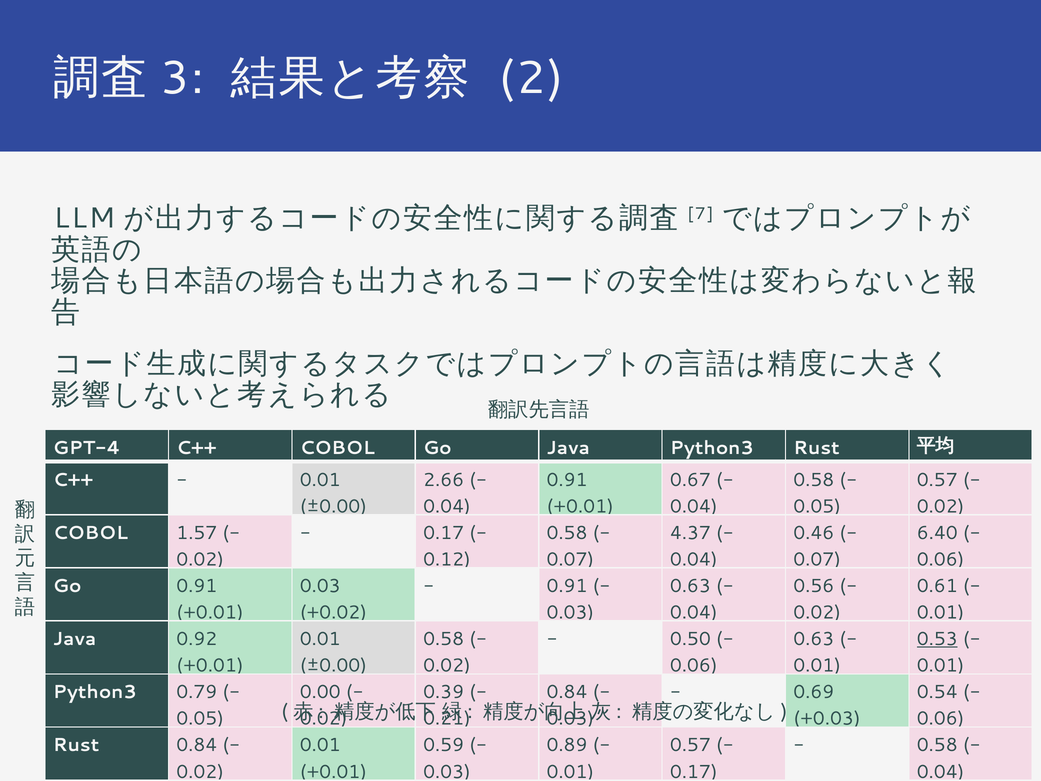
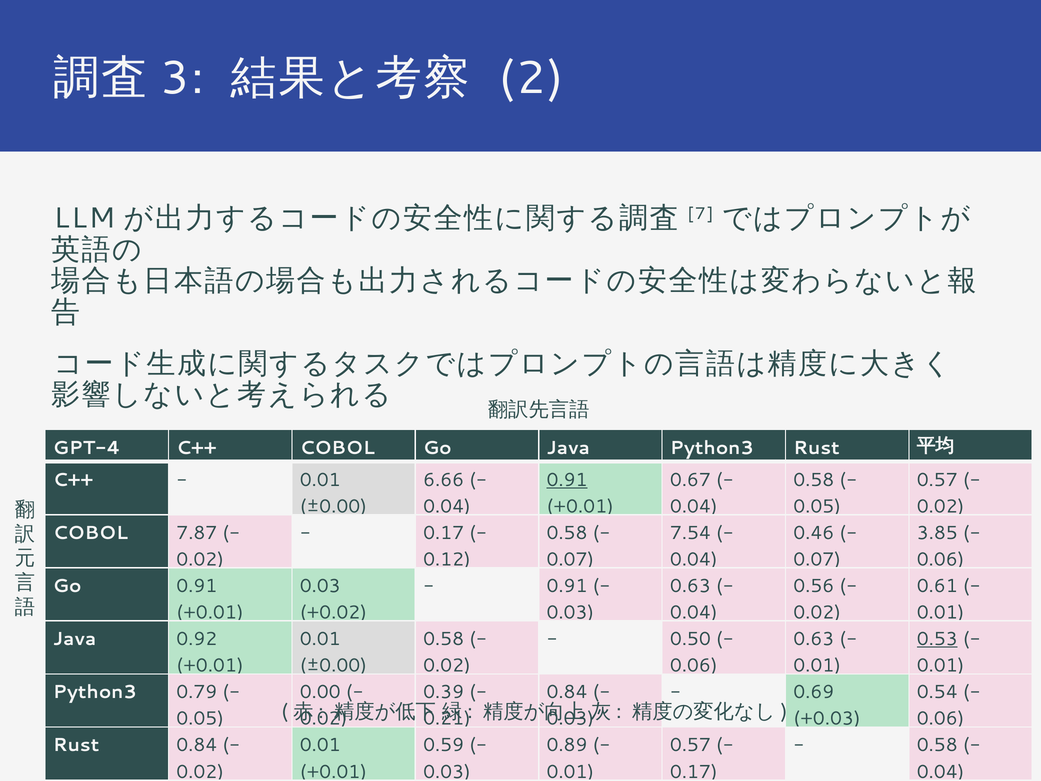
2.66: 2.66 -> 6.66 (444, 480)
0.91 underline: none -> present (567, 480)
1.57: 1.57 -> 7.87 (197, 533)
4.37: 4.37 -> 7.54 (690, 533)
6.40: 6.40 -> 3.85 (937, 533)
